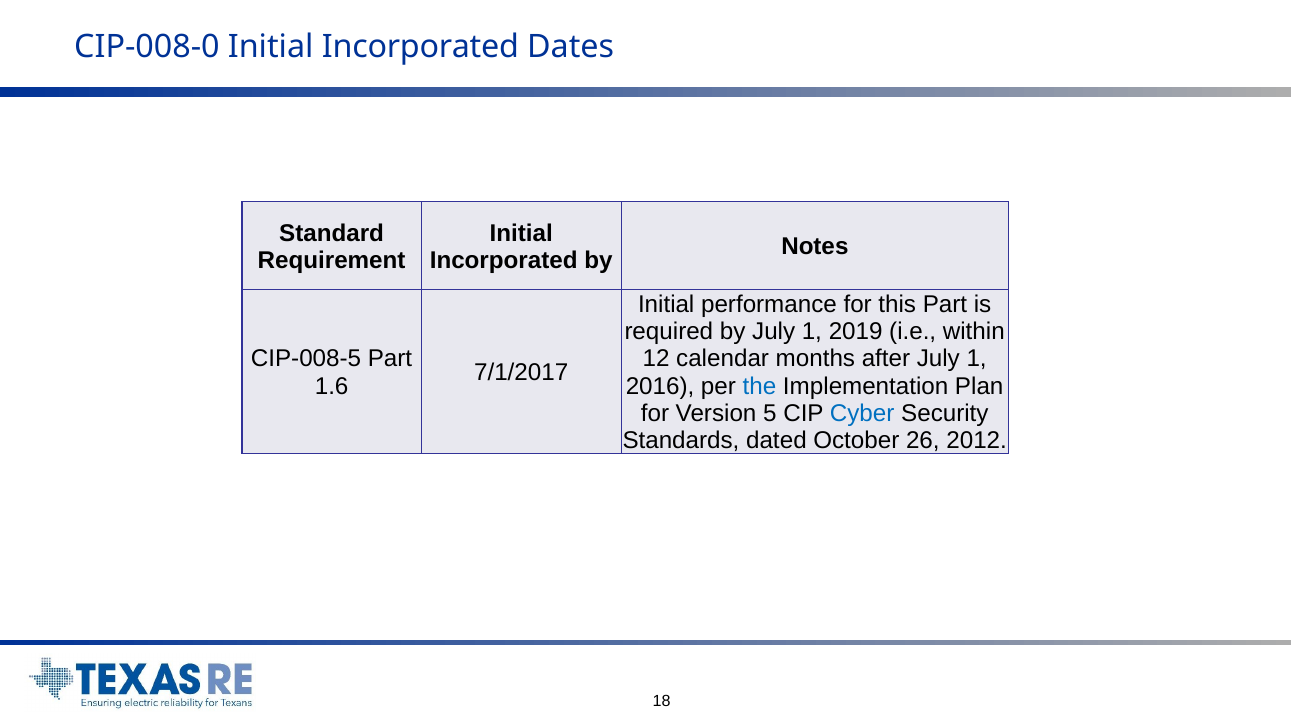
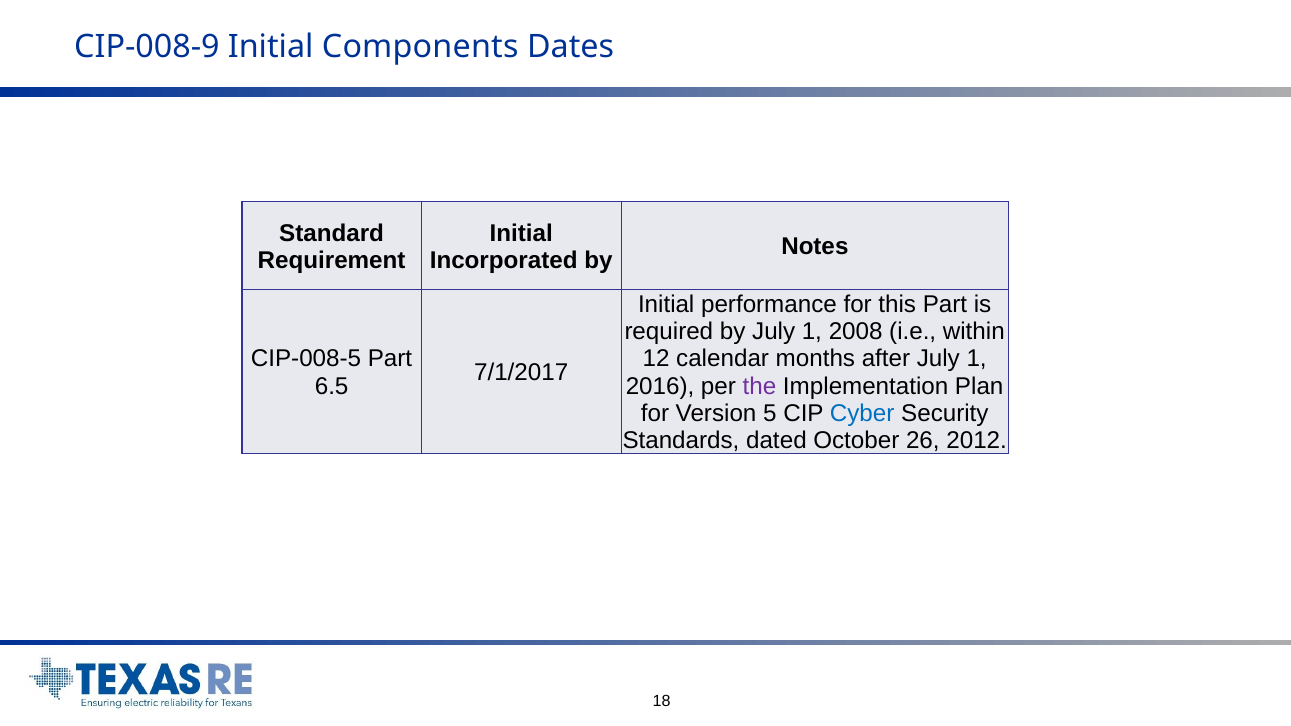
CIP-008-0: CIP-008-0 -> CIP-008-9 (147, 47)
Incorporated: Incorporated -> Components (420, 47)
2019: 2019 -> 2008 (856, 332)
1.6: 1.6 -> 6.5 (332, 386)
the colour: blue -> purple (759, 386)
